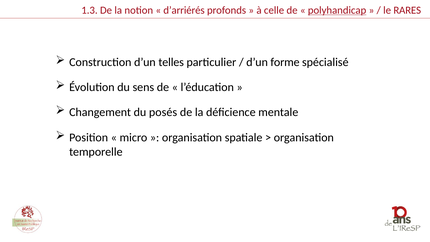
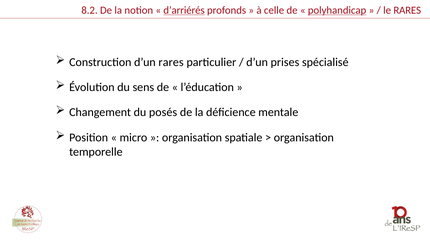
1.3: 1.3 -> 8.2 (90, 10)
d’arriérés underline: none -> present (184, 10)
d’un telles: telles -> rares (171, 62)
forme: forme -> prises (285, 62)
